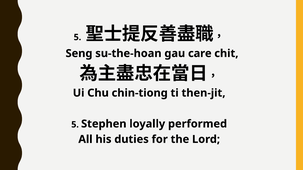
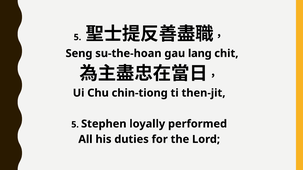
care: care -> lang (200, 54)
